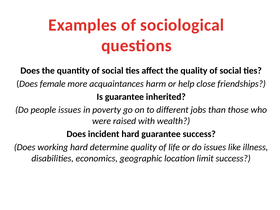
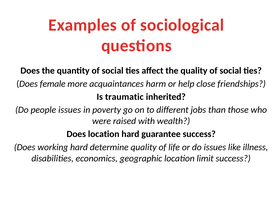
Is guarantee: guarantee -> traumatic (124, 97)
Does incident: incident -> location (104, 134)
